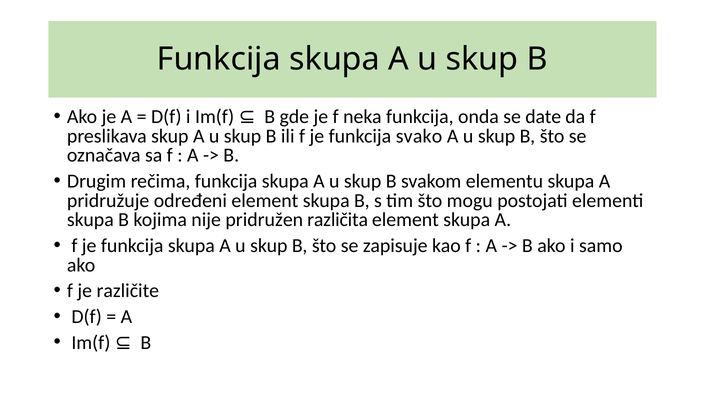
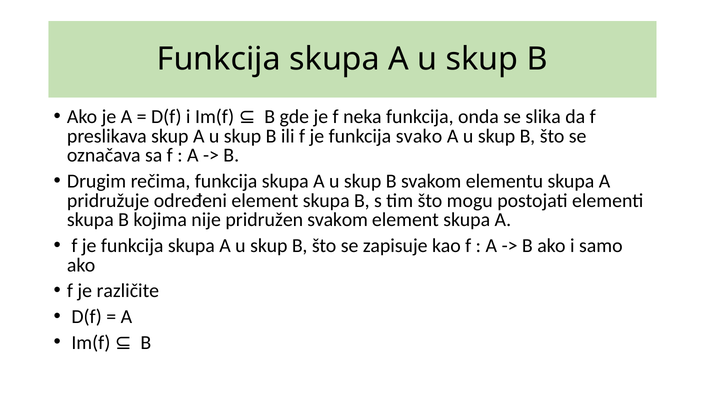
date: date -> slika (543, 117)
pridružen različita: različita -> svakom (338, 220)
